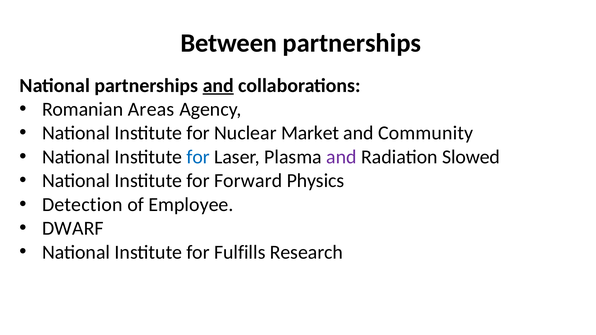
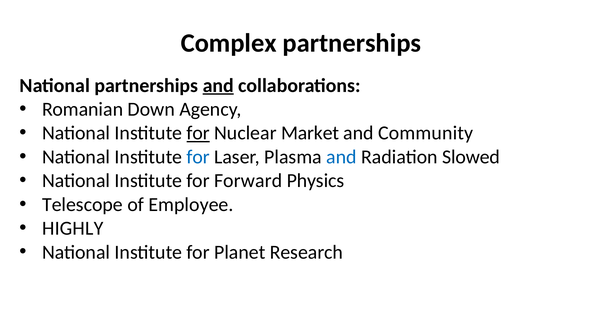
Between: Between -> Complex (229, 43)
Areas: Areas -> Down (151, 109)
for underline: none -> present (198, 133)
and colour: purple -> blue (341, 157)
Detection: Detection -> Telescope (82, 205)
DWARF: DWARF -> HIGHLY (73, 229)
Fulfills: Fulfills -> Planet (240, 252)
